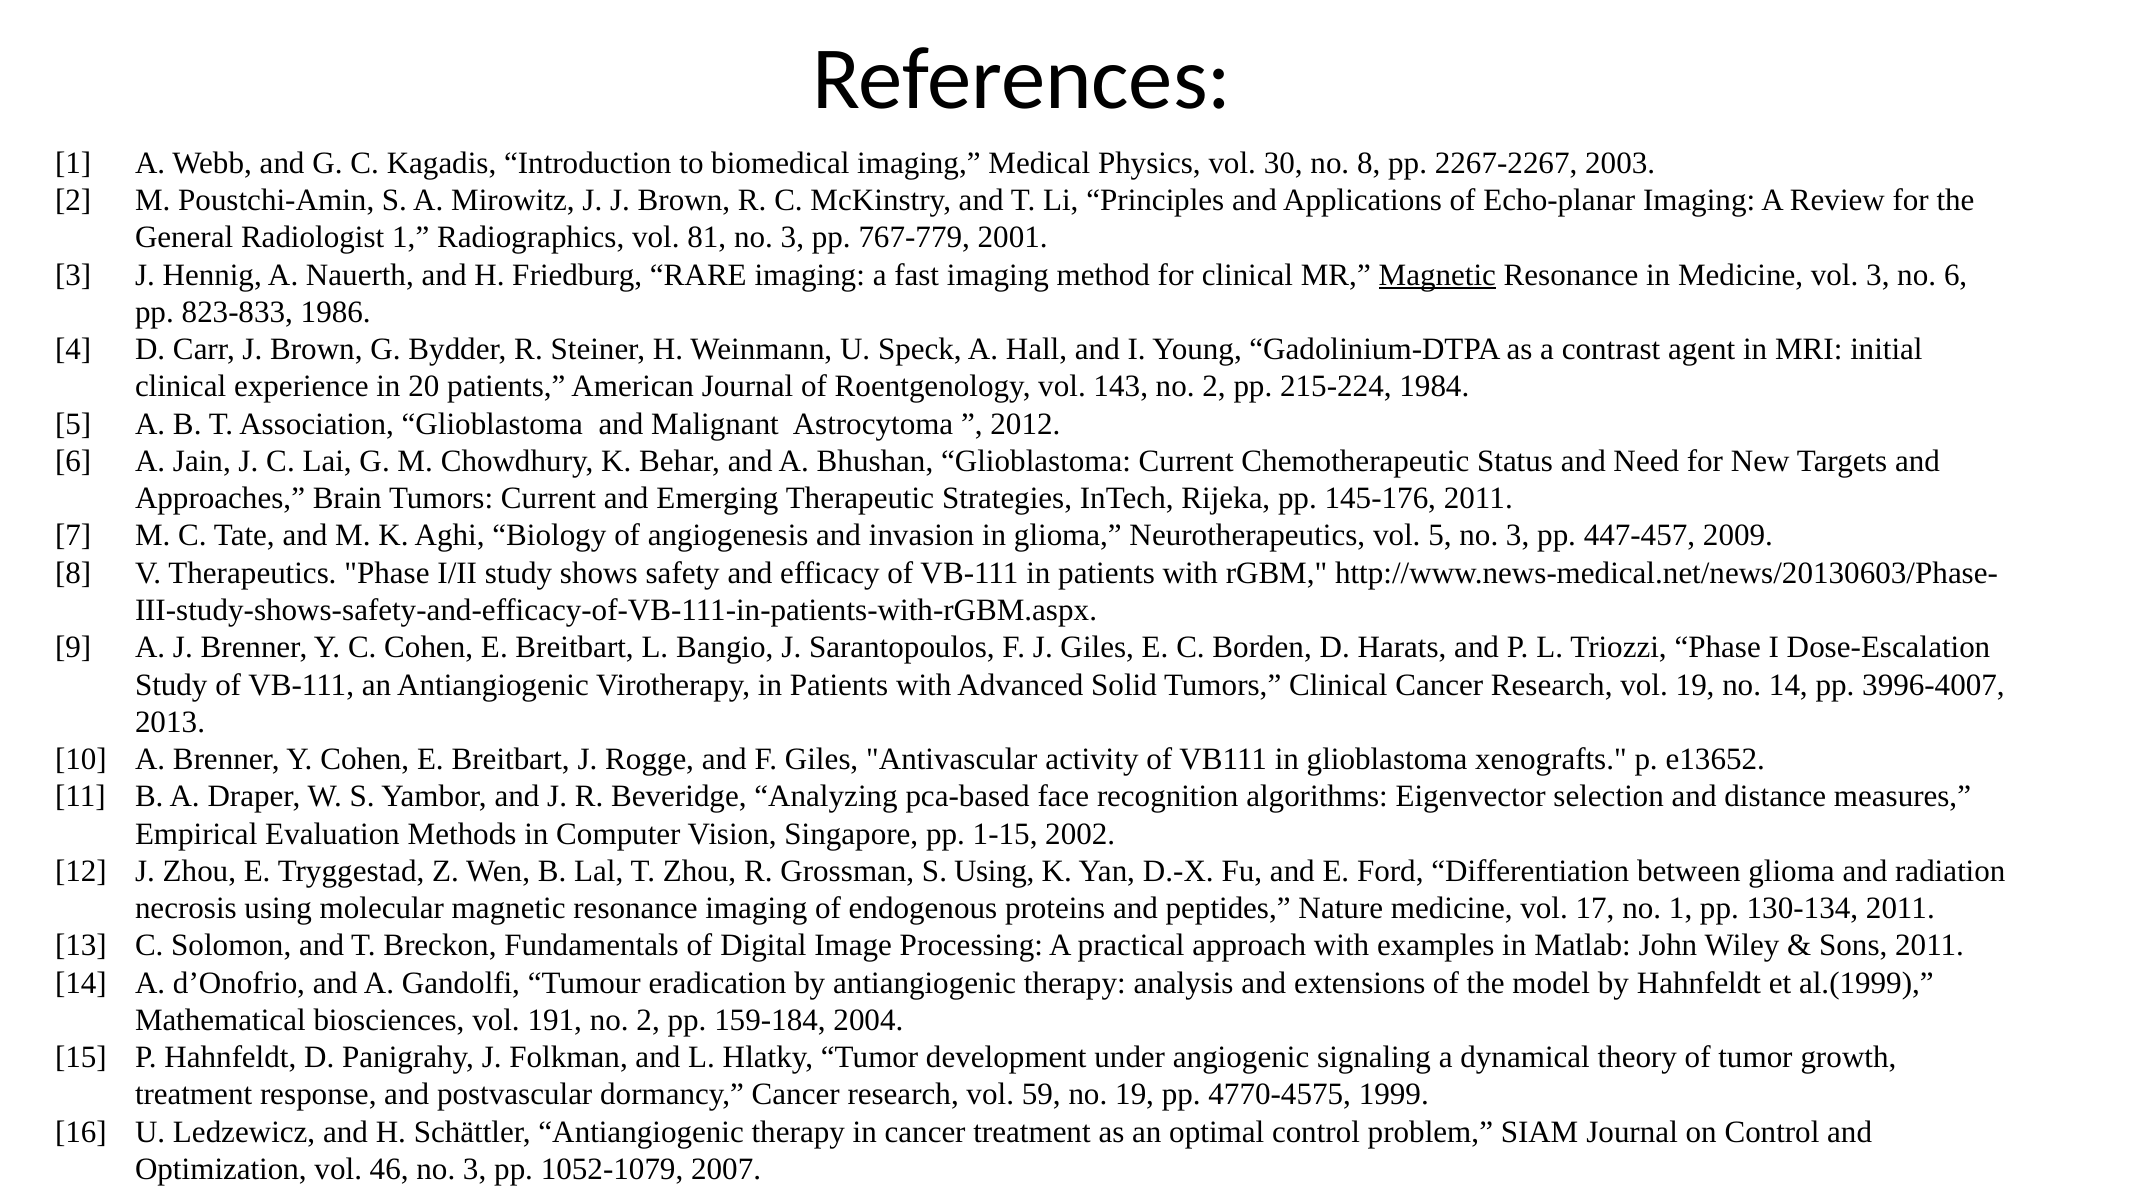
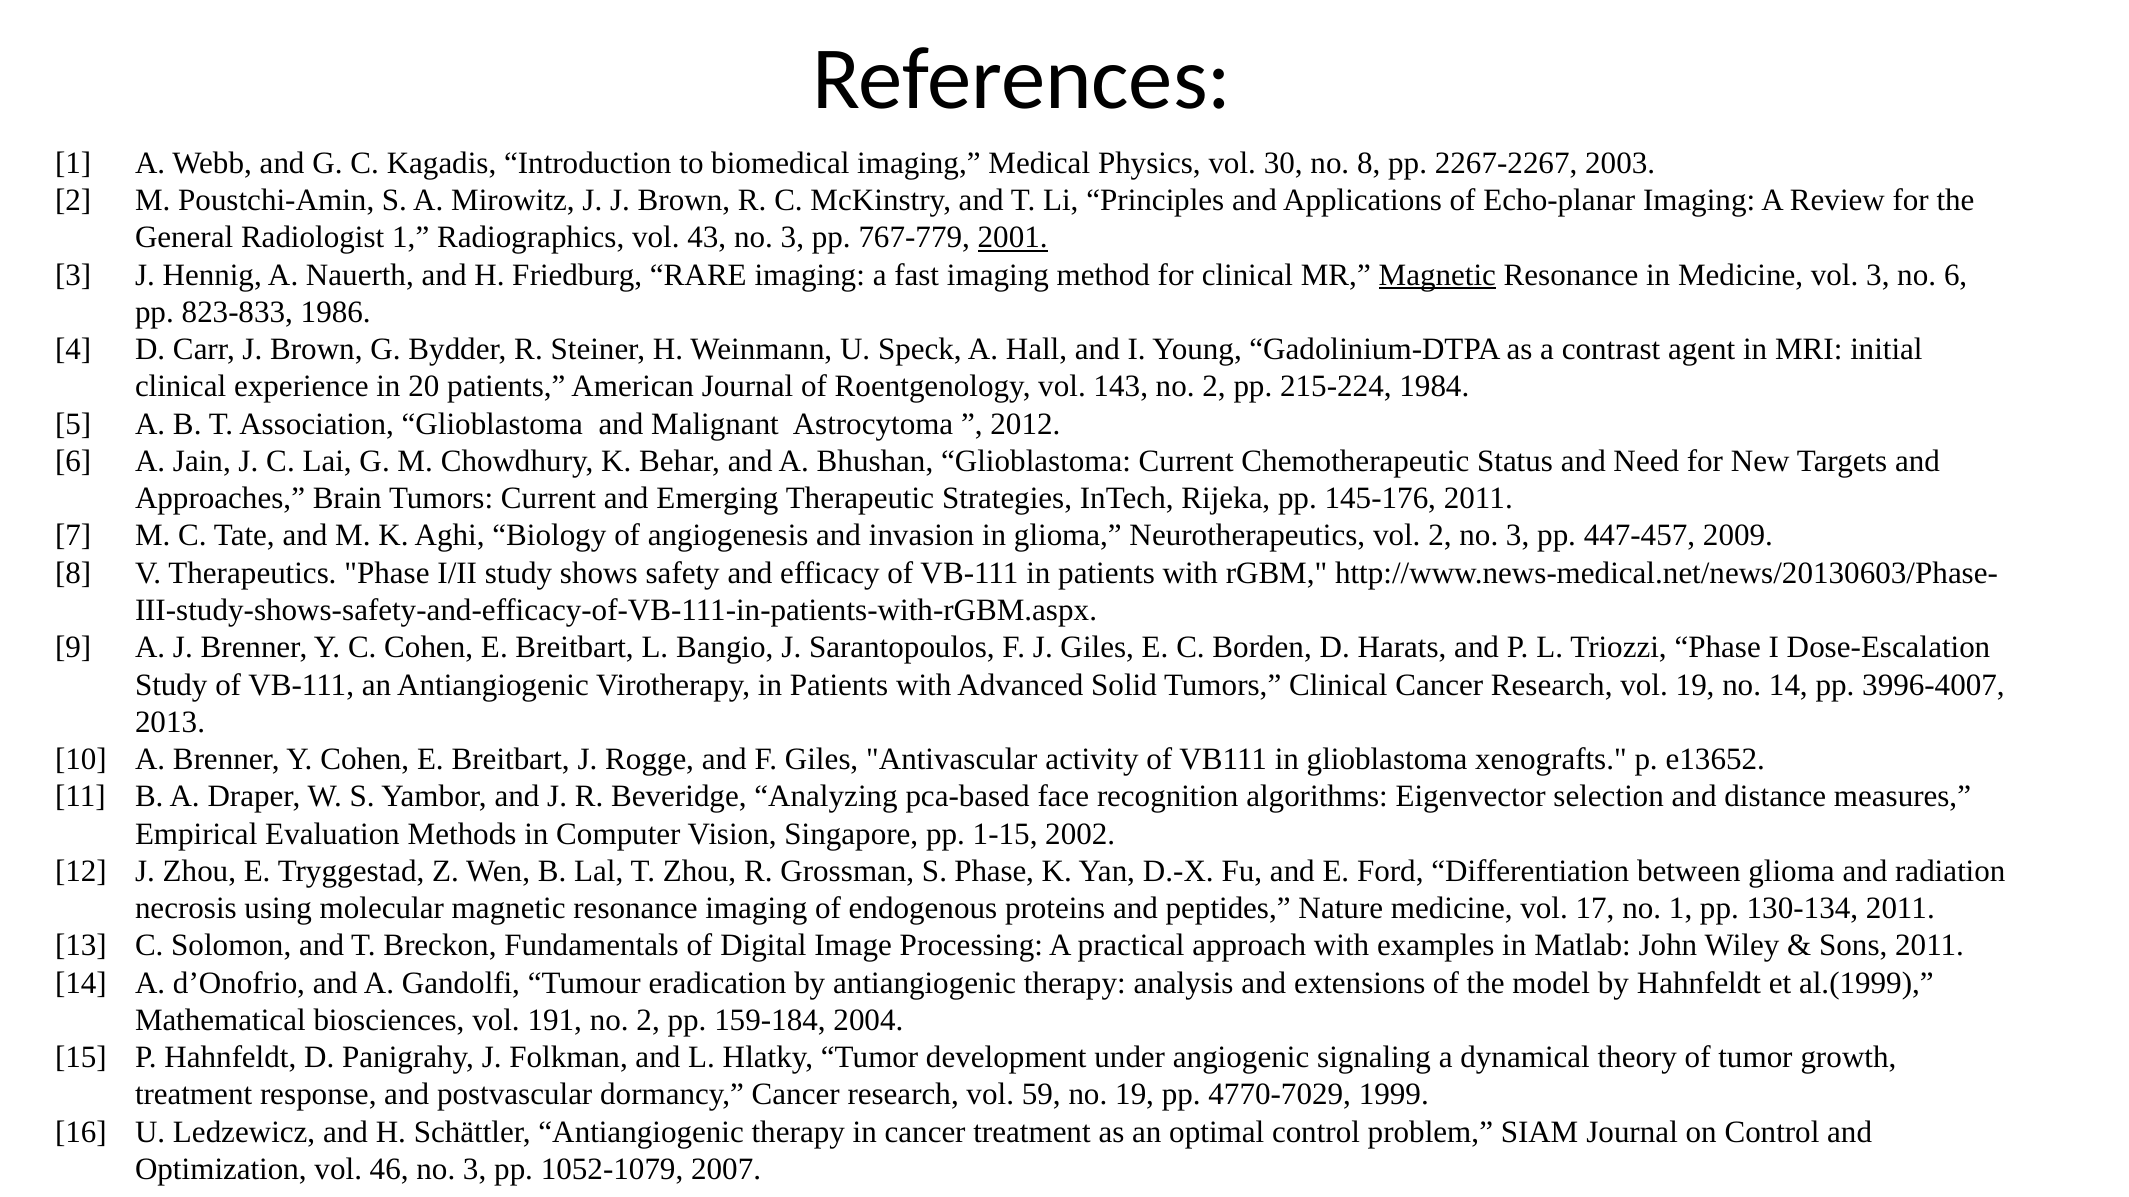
81: 81 -> 43 (707, 238)
2001 underline: none -> present (1013, 238)
vol 5: 5 -> 2 (1440, 536)
S Using: Using -> Phase (994, 871)
4770-4575: 4770-4575 -> 4770-7029 (1280, 1095)
